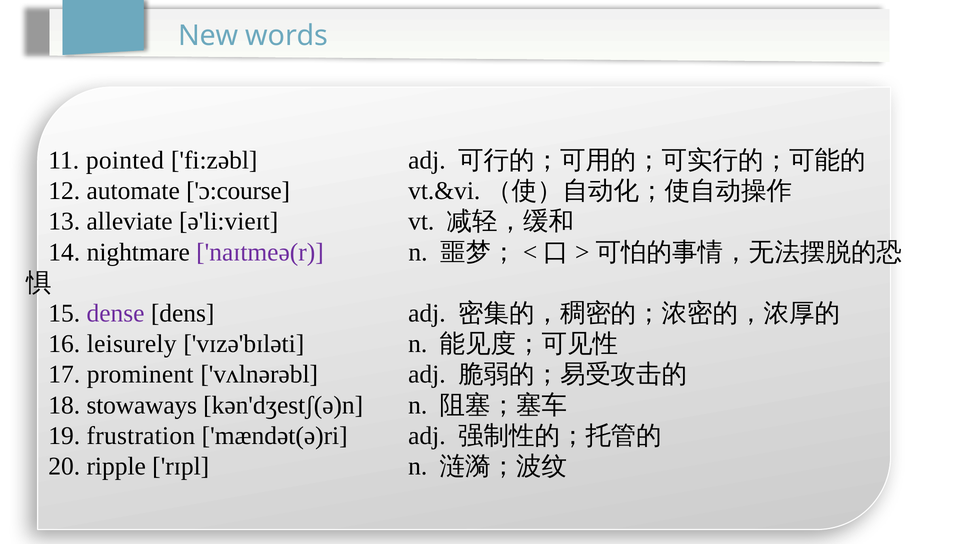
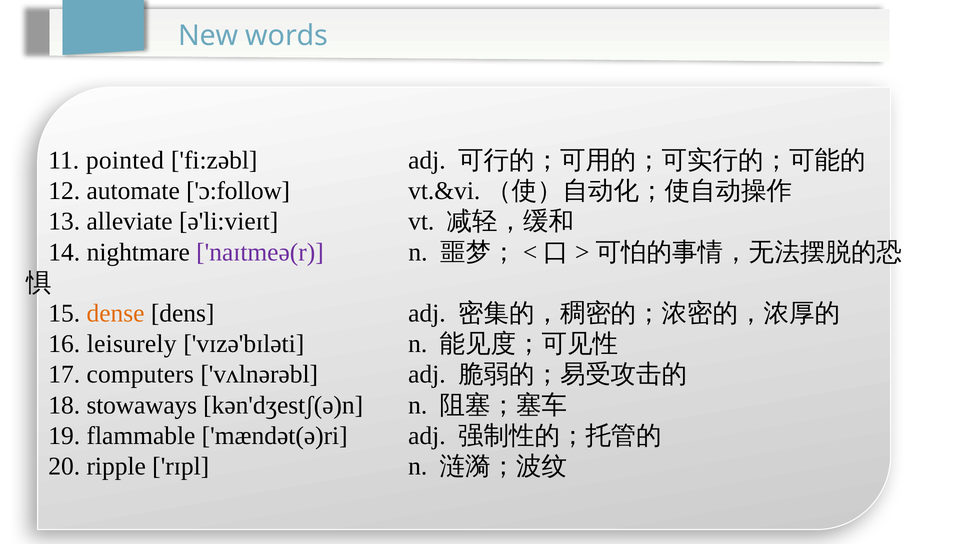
ɔ:course: ɔ:course -> ɔ:follow (238, 191)
dense colour: purple -> orange (116, 313)
prominent: prominent -> computers (140, 374)
frustration: frustration -> flammable (141, 435)
